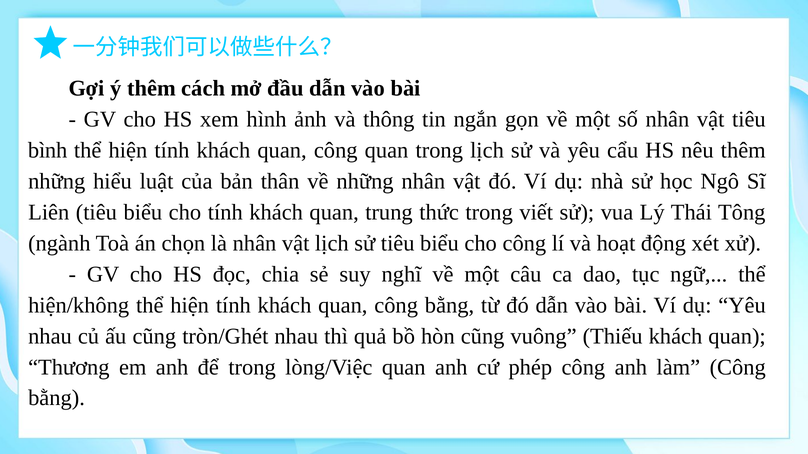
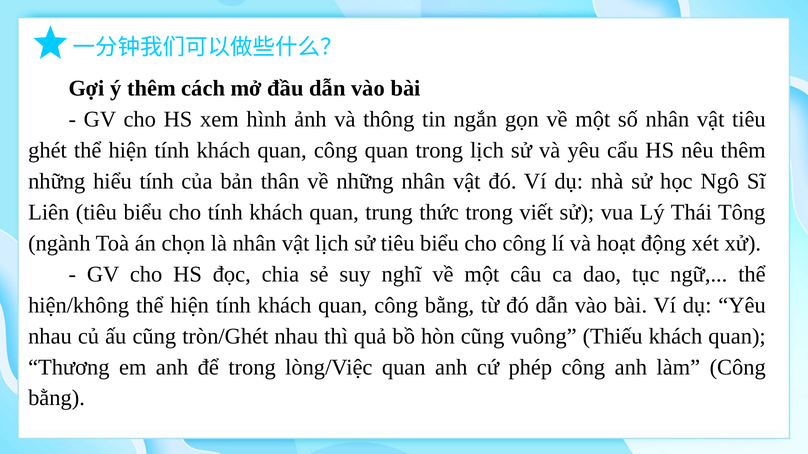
bình: bình -> ghét (47, 151)
hiểu luật: luật -> tính (157, 182)
